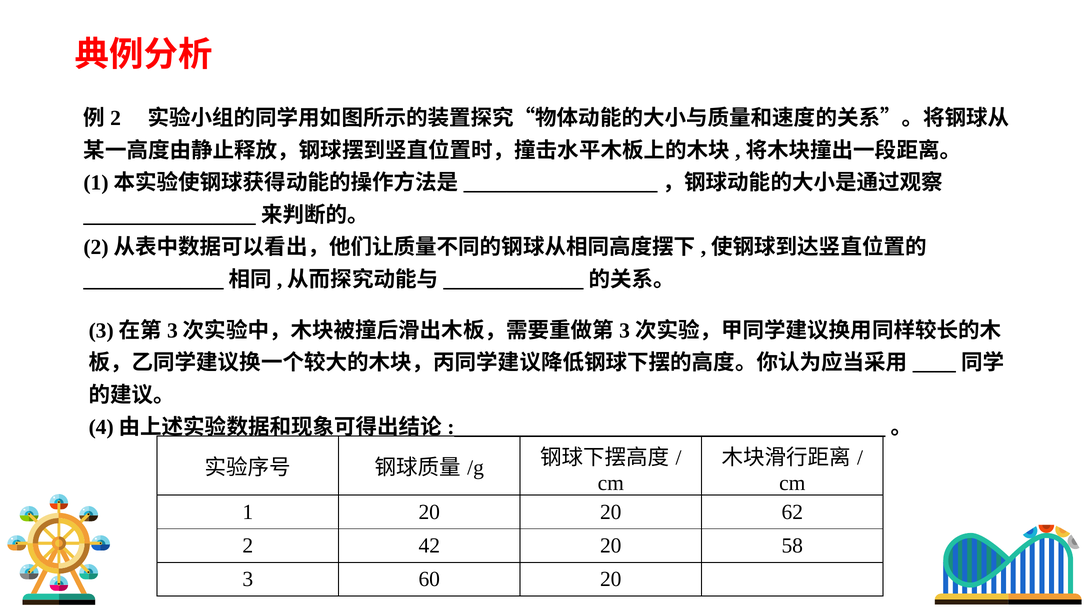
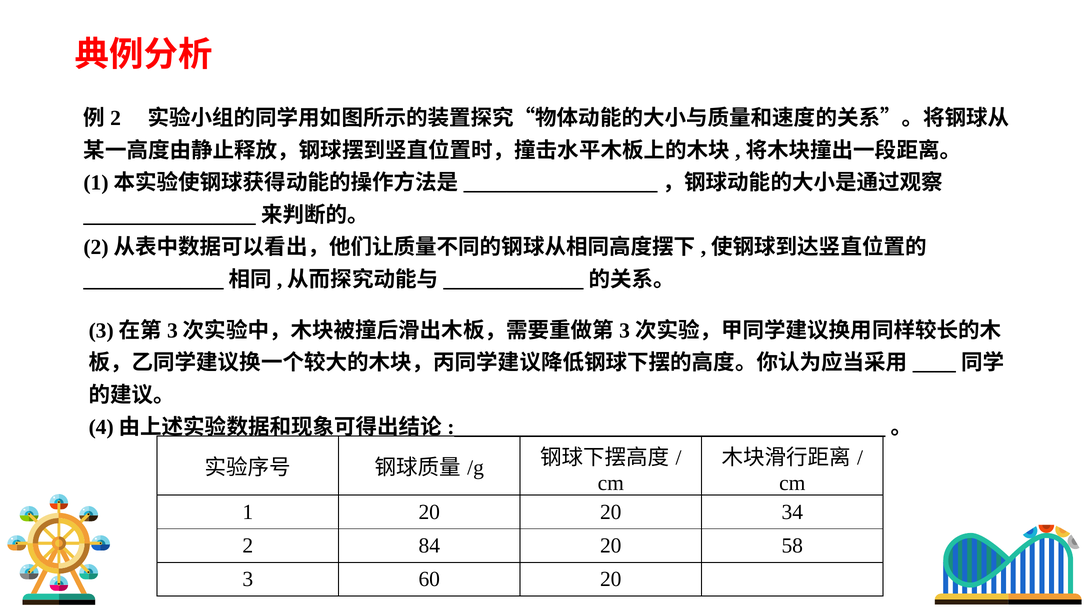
62: 62 -> 34 (792, 513)
42: 42 -> 84 (429, 546)
